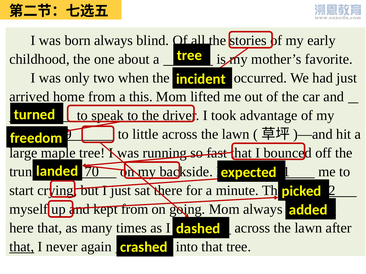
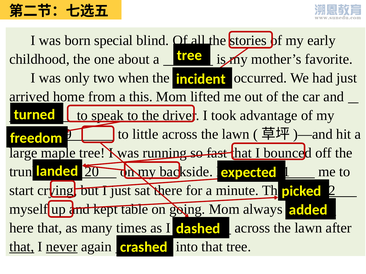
born always: always -> special (114, 40)
70: 70 -> 20 (92, 172)
kept from: from -> table (135, 210)
never underline: none -> present (62, 247)
